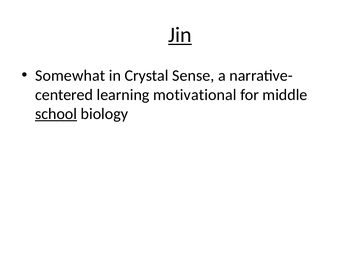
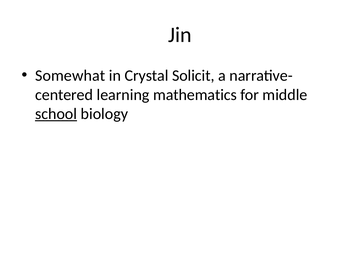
Jin underline: present -> none (180, 35)
Sense: Sense -> Solicit (193, 76)
motivational: motivational -> mathematics (195, 95)
